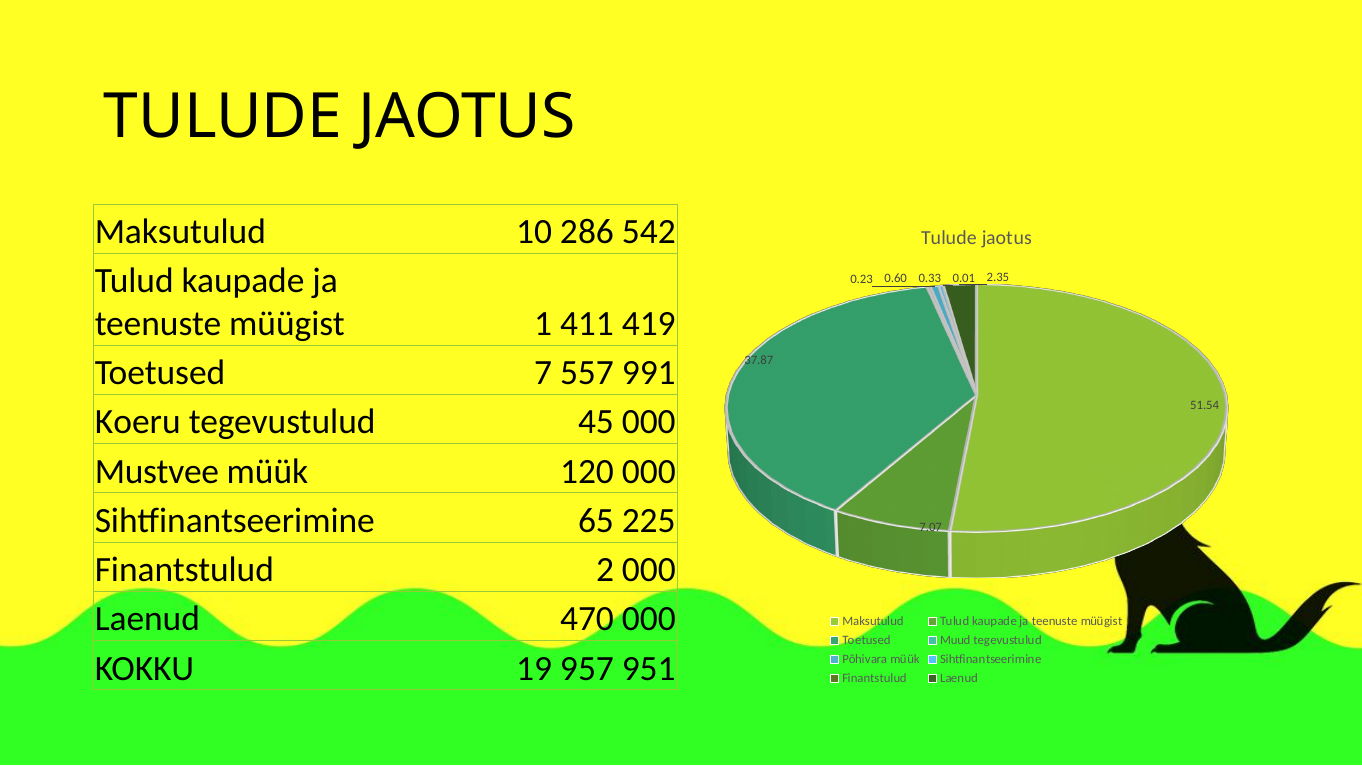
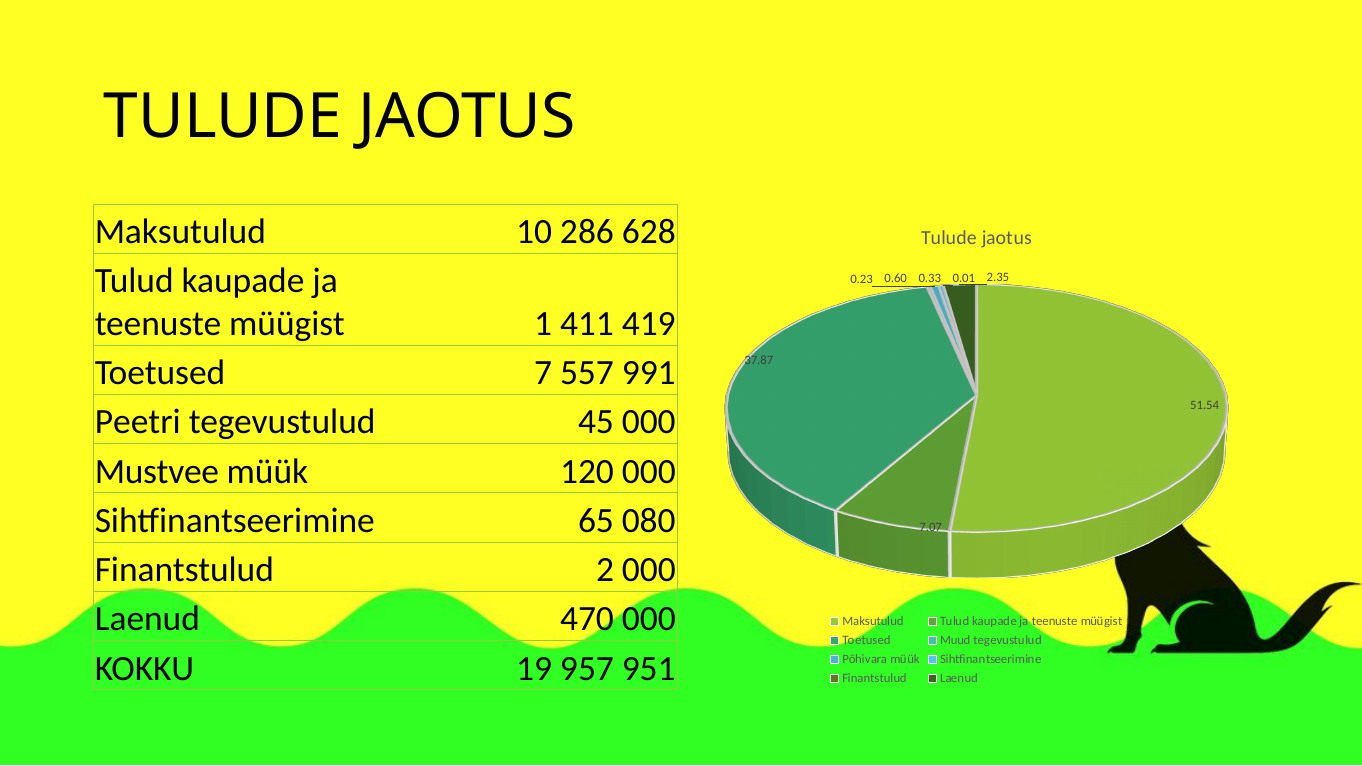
542: 542 -> 628 (649, 232)
Koeru: Koeru -> Peetri (138, 422)
225: 225 -> 080 (649, 521)
